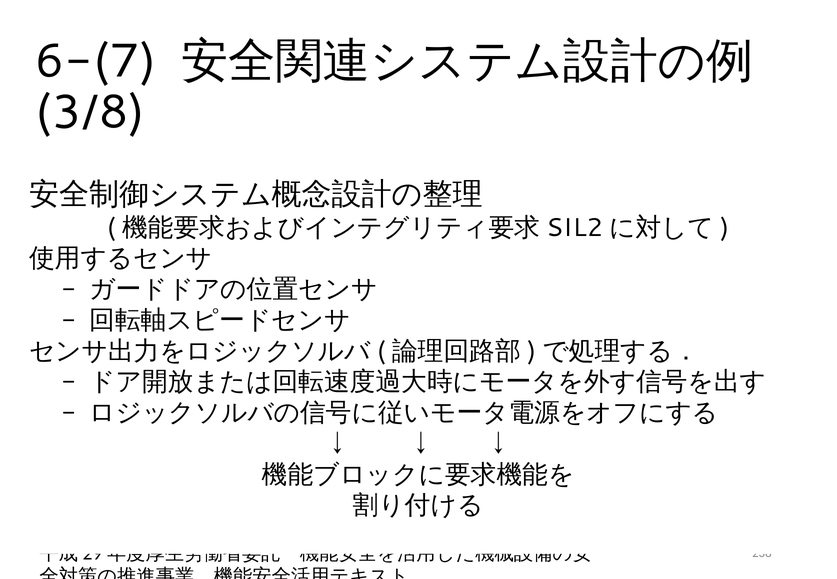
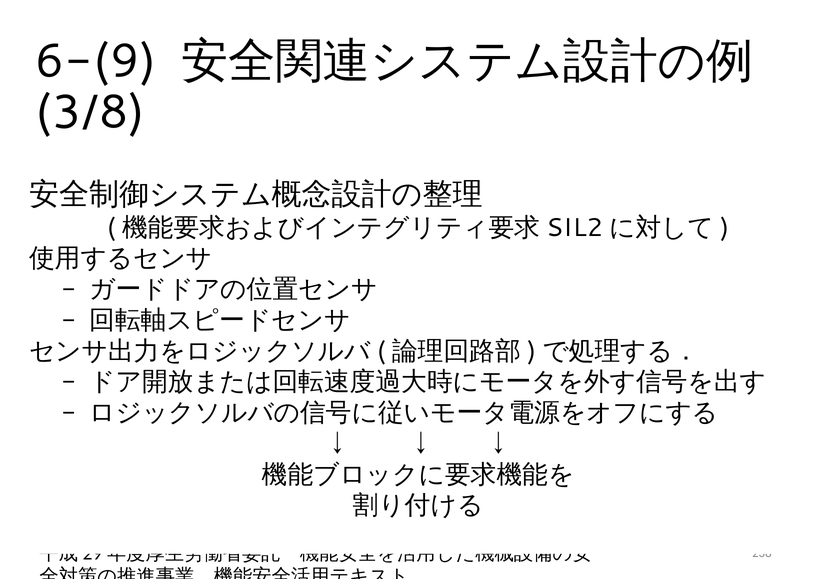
6-(7: 6-(7 -> 6-(9 (96, 61)
